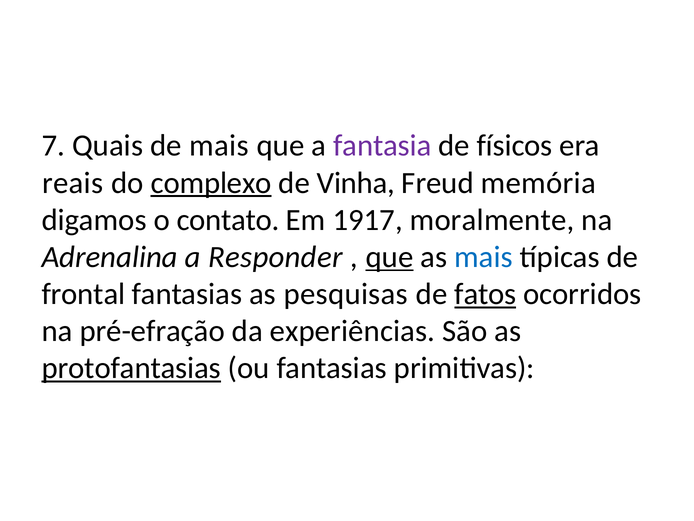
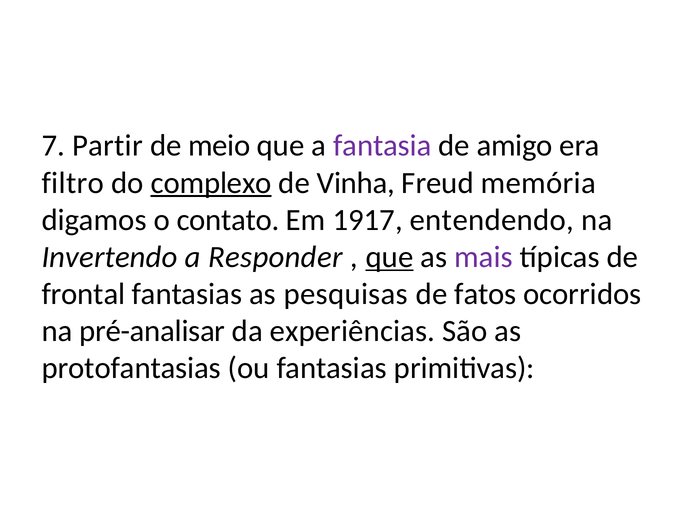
Quais: Quais -> Partir (107, 146)
de mais: mais -> meio (219, 146)
físicos: físicos -> amigo (515, 146)
reais: reais -> filtro (73, 183)
moralmente: moralmente -> entendendo (492, 220)
Adrenalina: Adrenalina -> Invertendo (110, 257)
mais colour: blue -> purple (483, 257)
fatos underline: present -> none (485, 294)
pré-efração: pré-efração -> pré-analisar (152, 331)
protofantasias underline: present -> none (131, 368)
